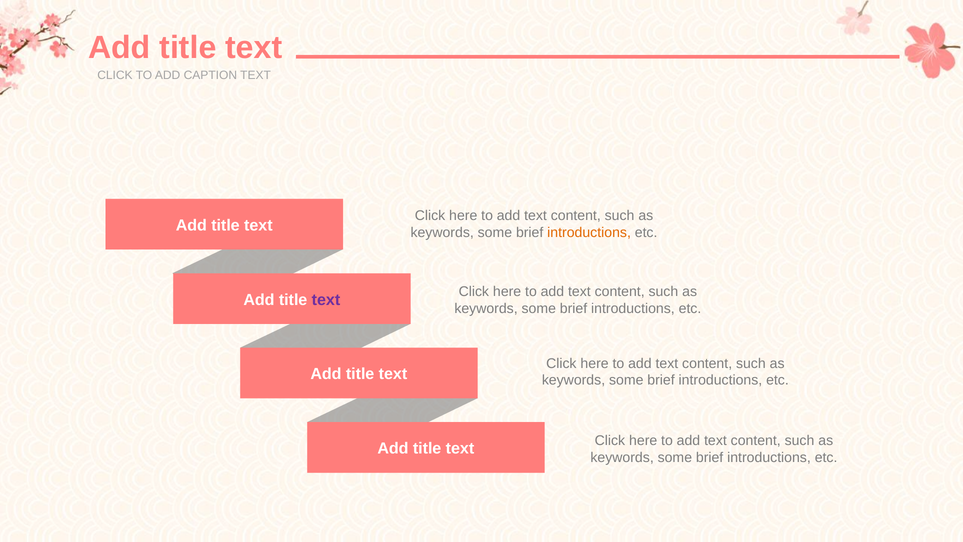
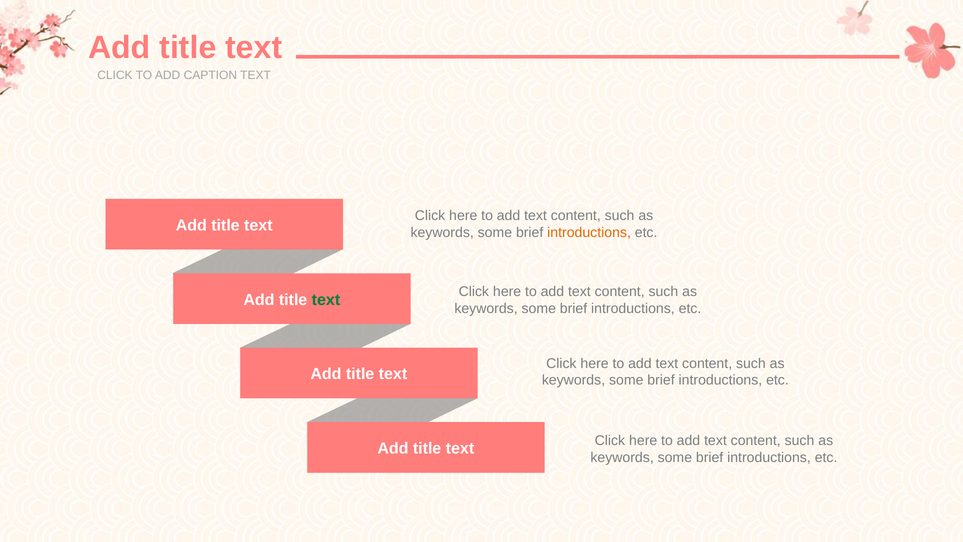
text colour: purple -> green (326, 300)
